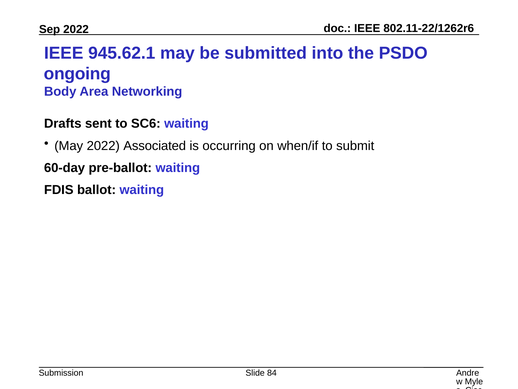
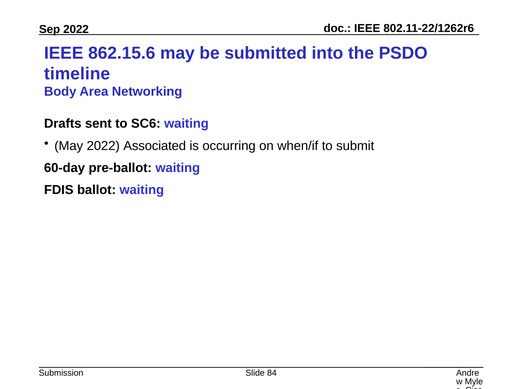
945.62.1: 945.62.1 -> 862.15.6 (122, 53)
ongoing: ongoing -> timeline (77, 74)
